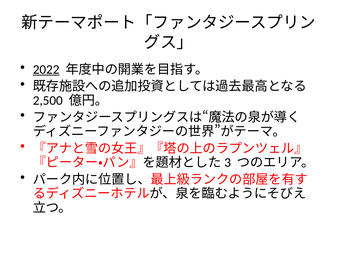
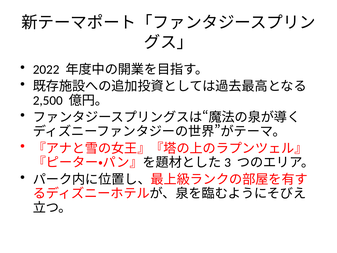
2022 underline: present -> none (46, 69)
